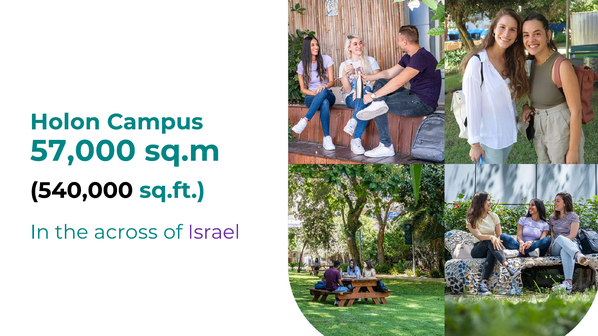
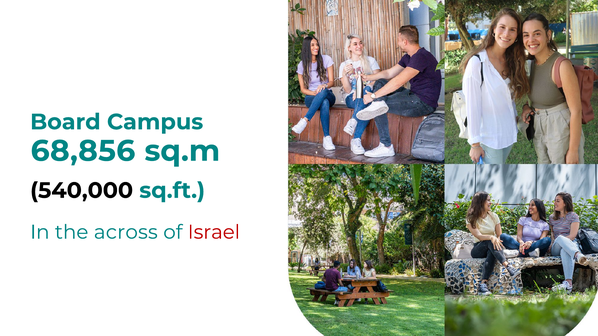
Holon: Holon -> Board (65, 122)
57,000: 57,000 -> 68,856 (83, 151)
Israel colour: purple -> red (214, 232)
